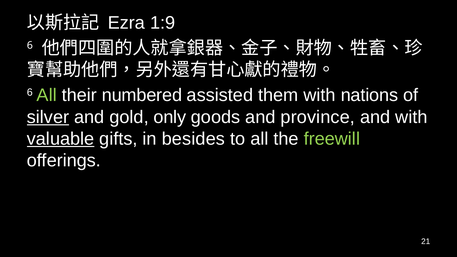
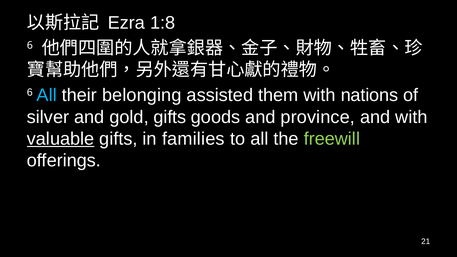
1:9: 1:9 -> 1:8 (163, 23)
All colour: light green -> light blue (47, 95)
numbered: numbered -> belonging (142, 95)
silver underline: present -> none (48, 117)
gold only: only -> gifts (170, 117)
besides: besides -> families (193, 139)
